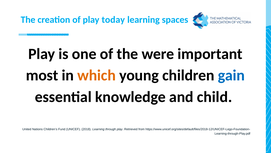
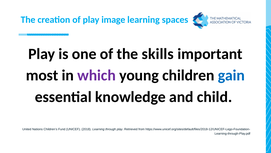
today: today -> image (113, 20)
were: were -> skills (158, 54)
which colour: orange -> purple (97, 75)
